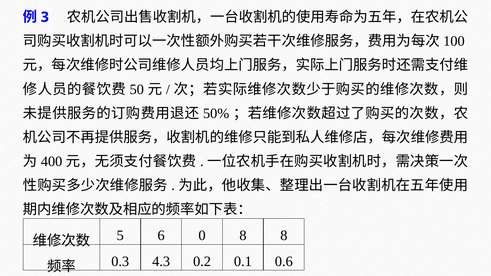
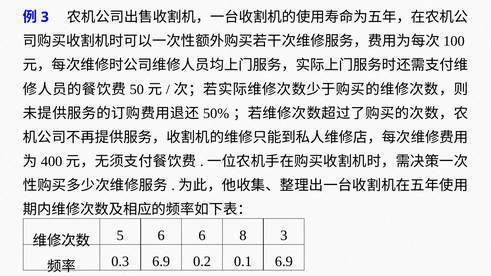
6 0: 0 -> 6 (202, 236)
8 8: 8 -> 3 (284, 236)
0.3 4.3: 4.3 -> 6.9 (161, 262)
0.1 0.6: 0.6 -> 6.9 (284, 262)
